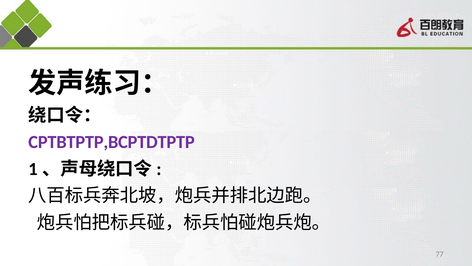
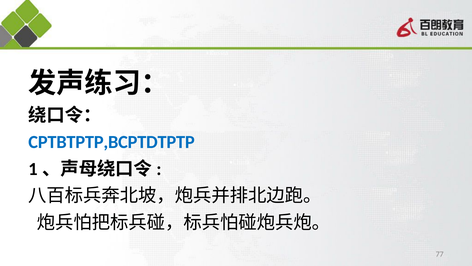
CPTBTPTP,BCPTDTPTP colour: purple -> blue (112, 142)
